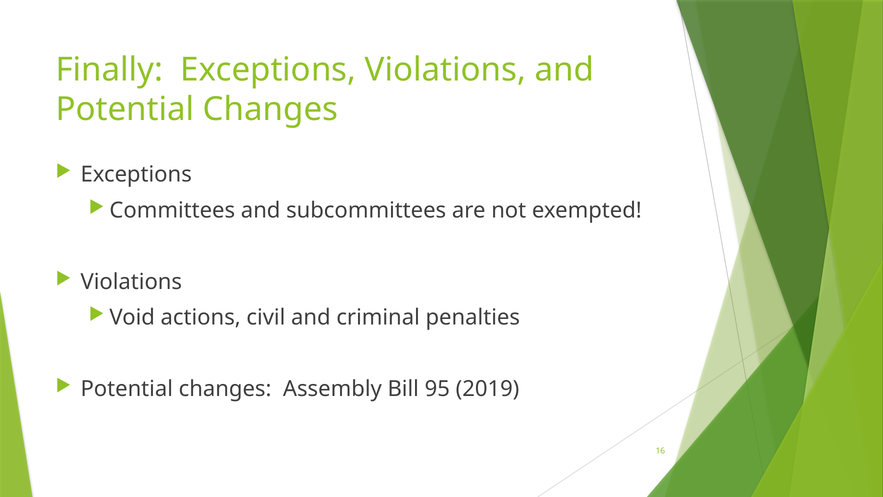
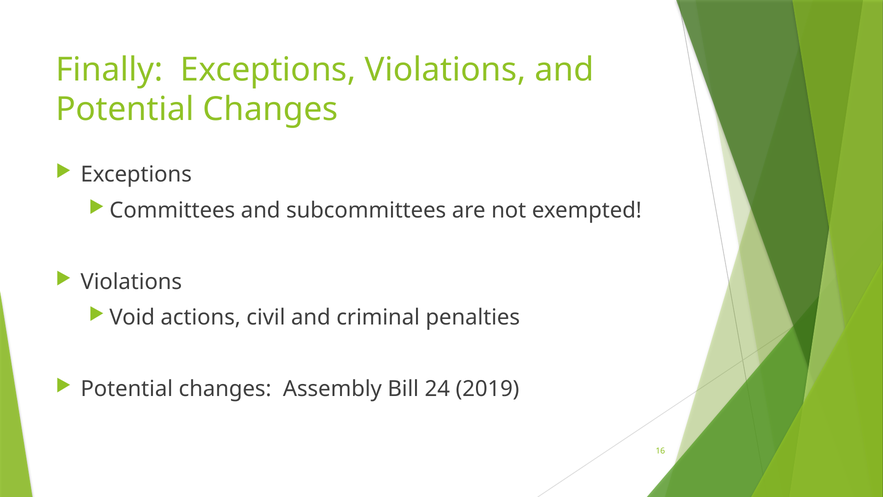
95: 95 -> 24 (437, 389)
